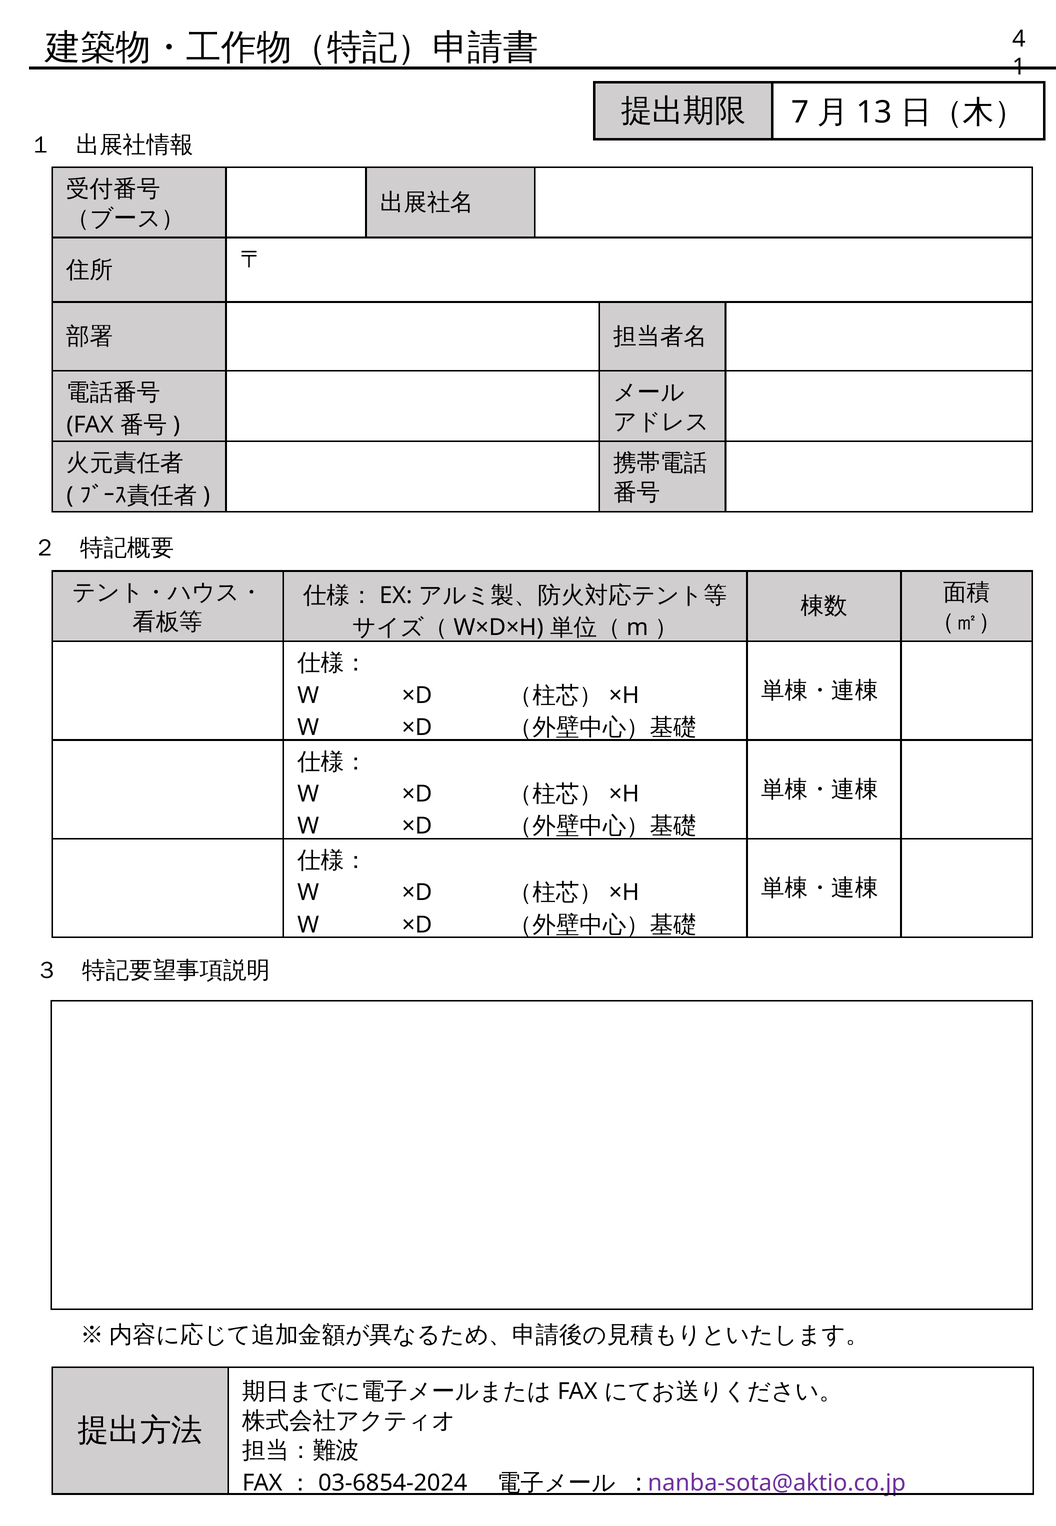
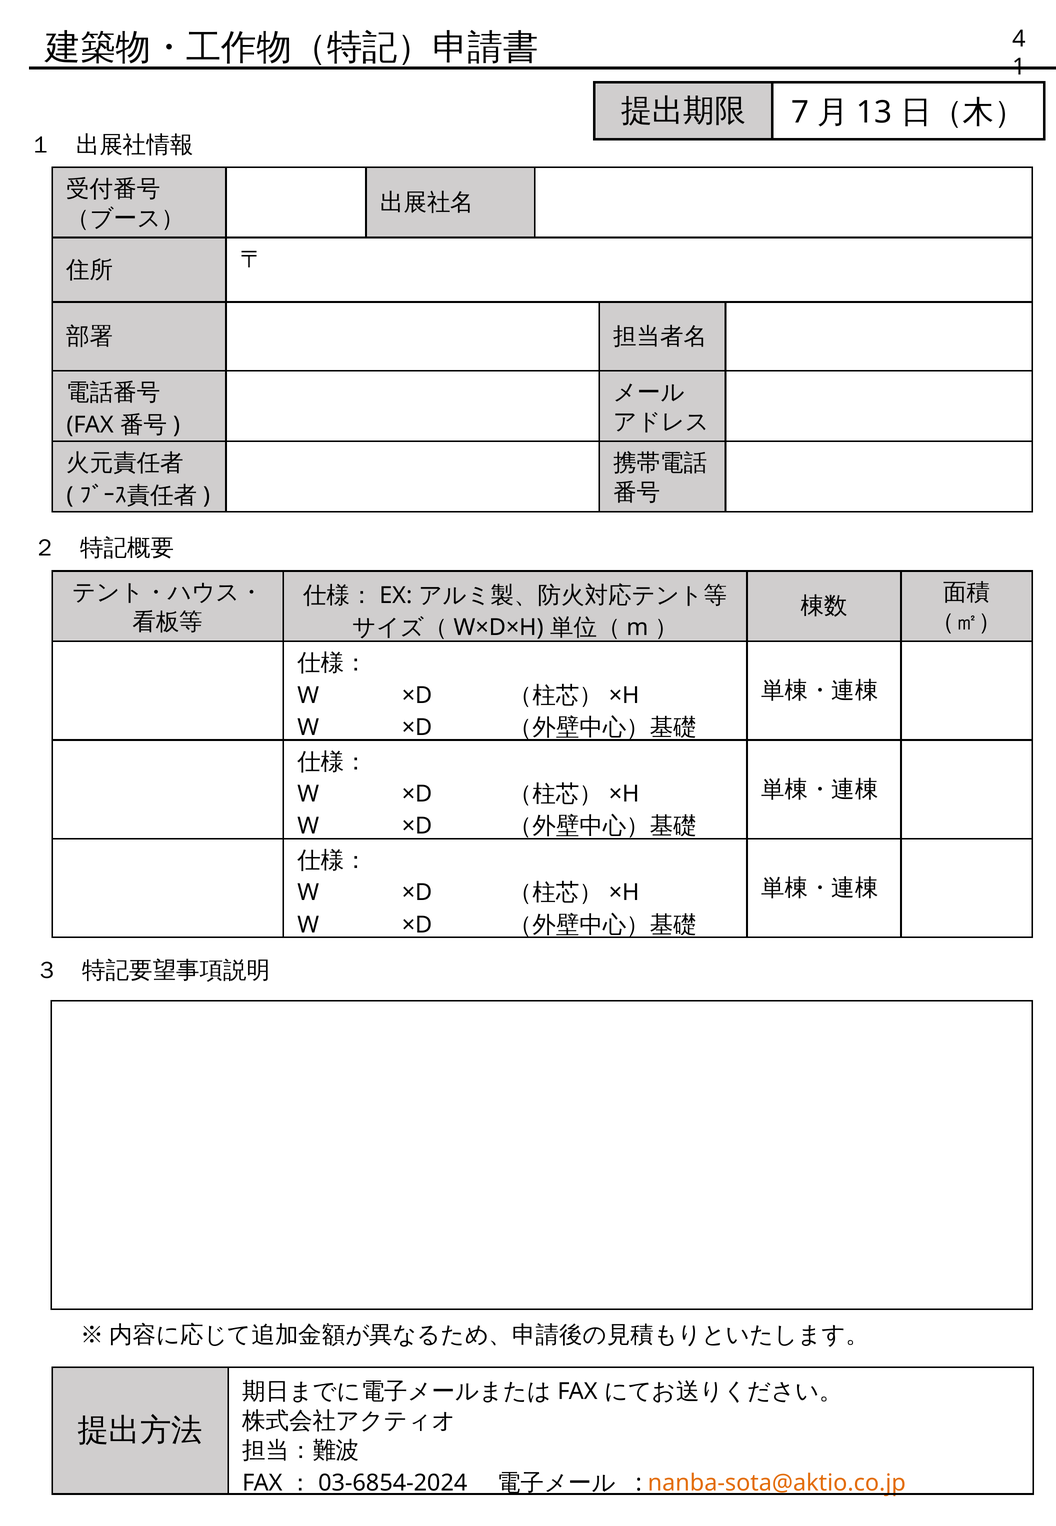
nanba-sota@aktio.co.jp colour: purple -> orange (777, 1482)
